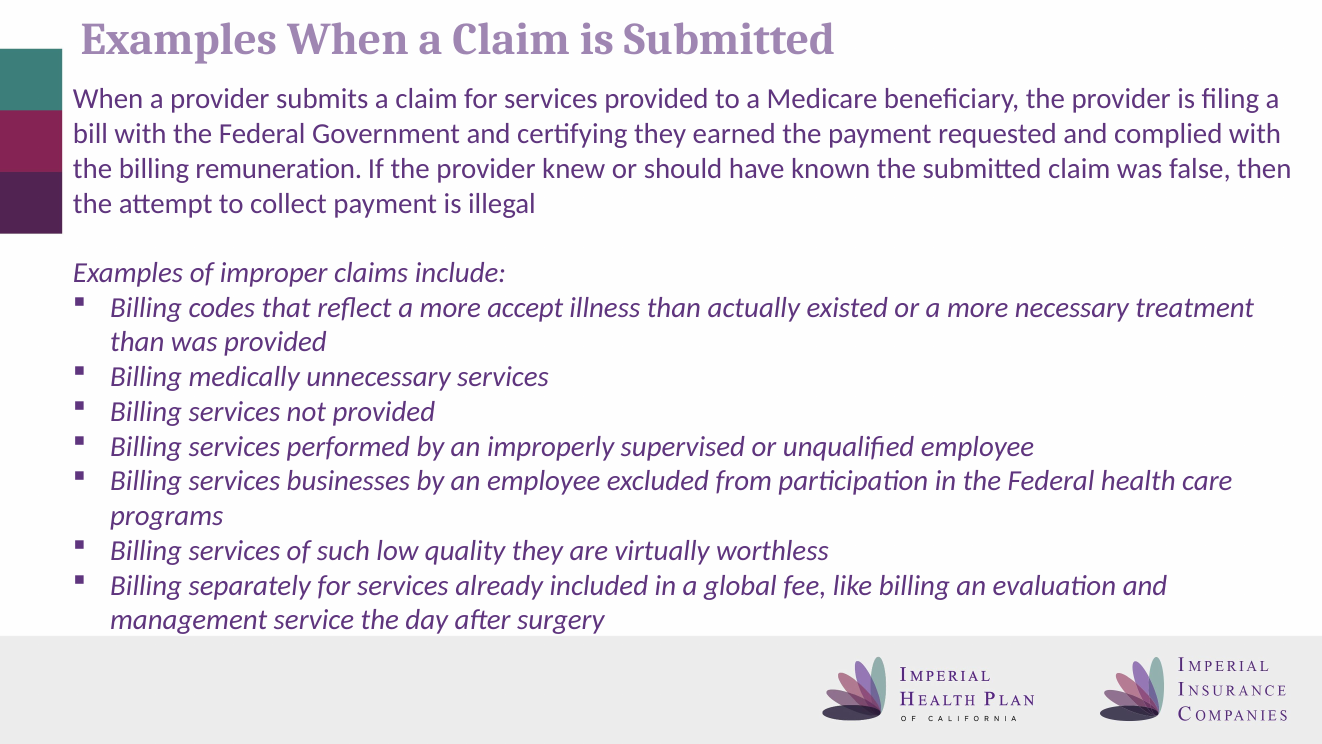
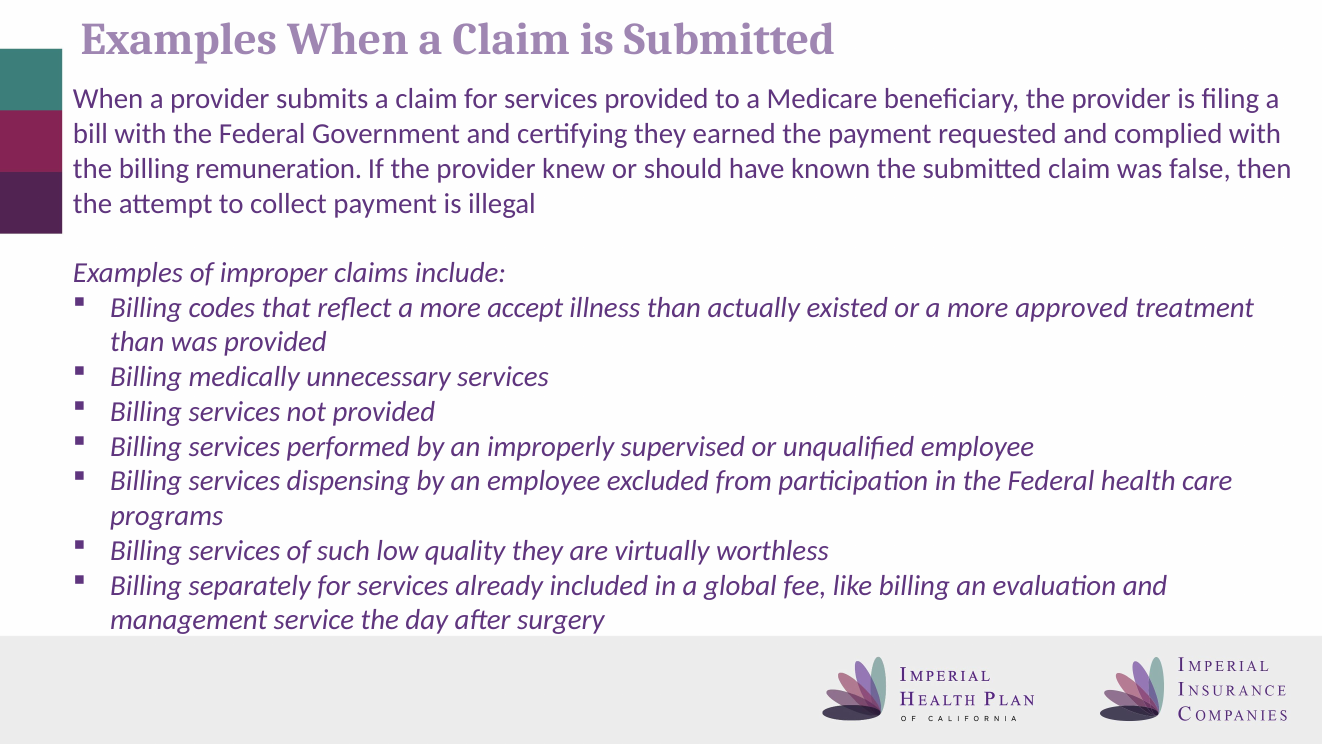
necessary: necessary -> approved (1072, 308)
businesses: businesses -> dispensing (348, 481)
